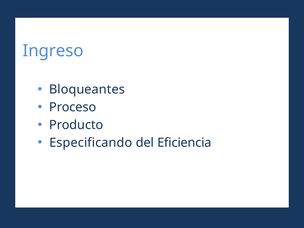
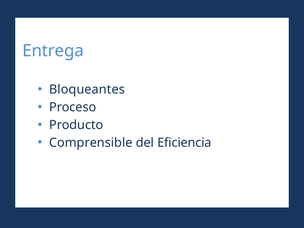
Ingreso: Ingreso -> Entrega (53, 51)
Especificando: Especificando -> Comprensible (91, 143)
